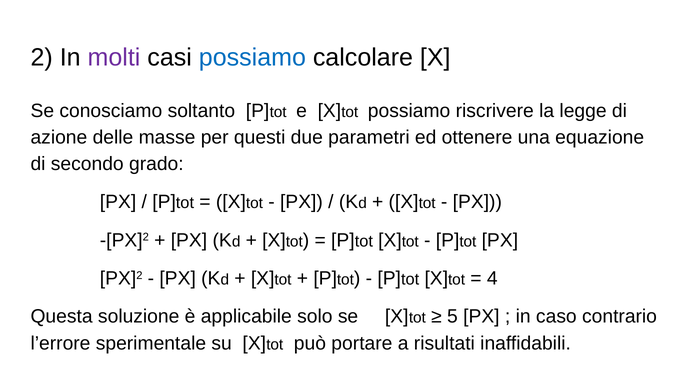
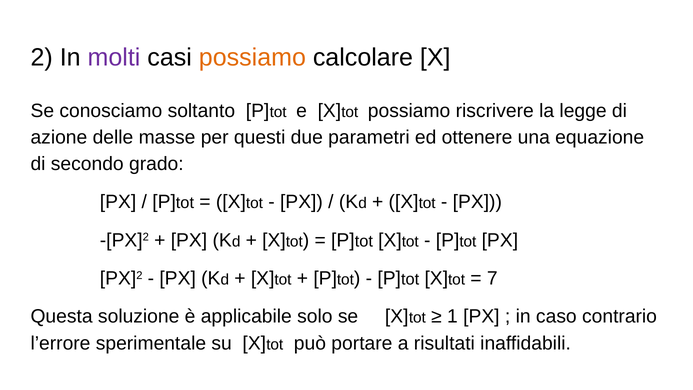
possiamo colour: blue -> orange (252, 57)
4: 4 -> 7 (492, 278)
5: 5 -> 1 (452, 316)
